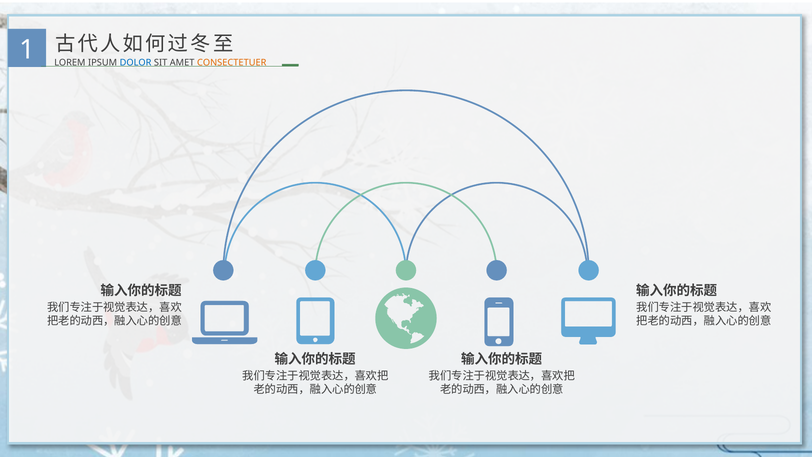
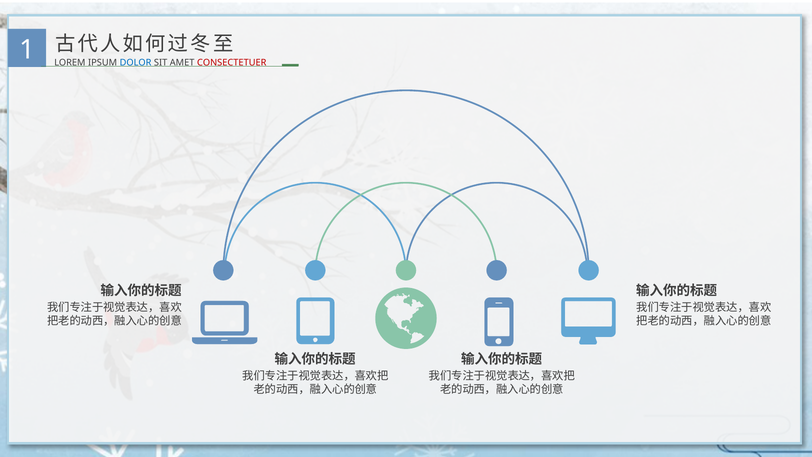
CONSECTETUER colour: orange -> red (232, 62)
